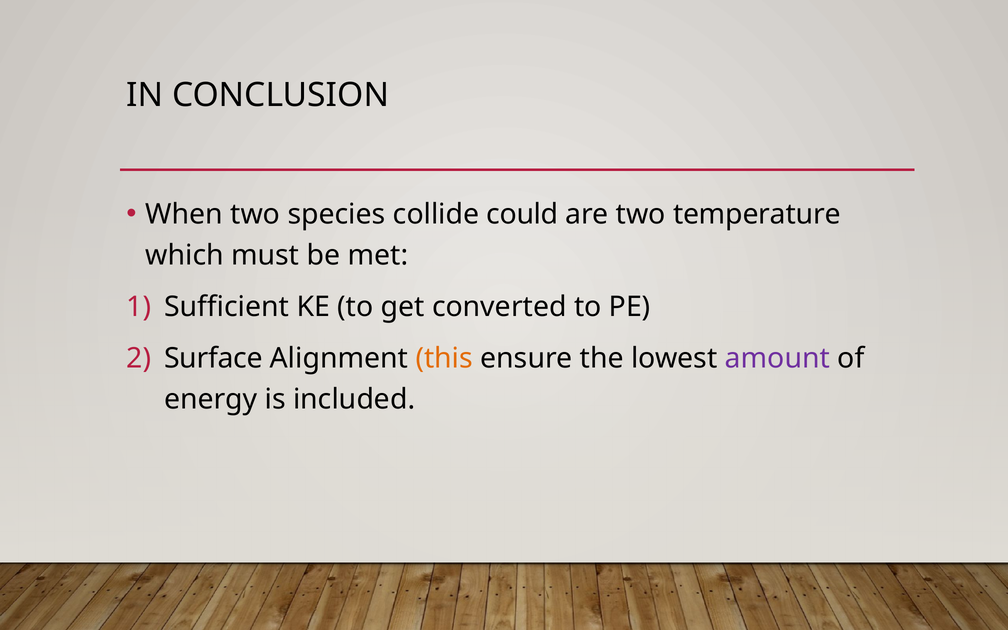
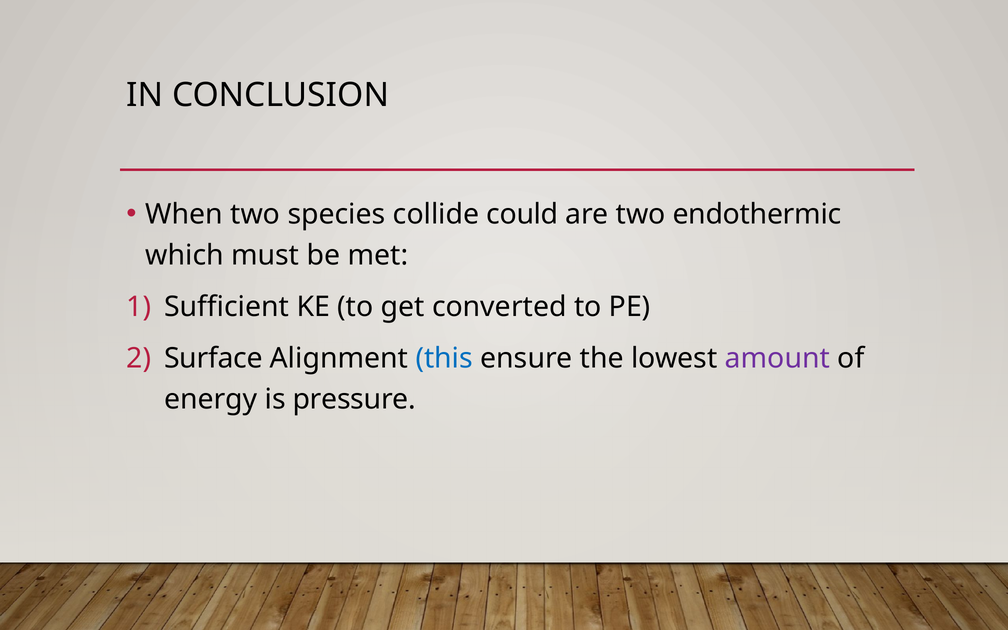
temperature: temperature -> endothermic (757, 214)
this colour: orange -> blue (444, 358)
included: included -> pressure (354, 399)
